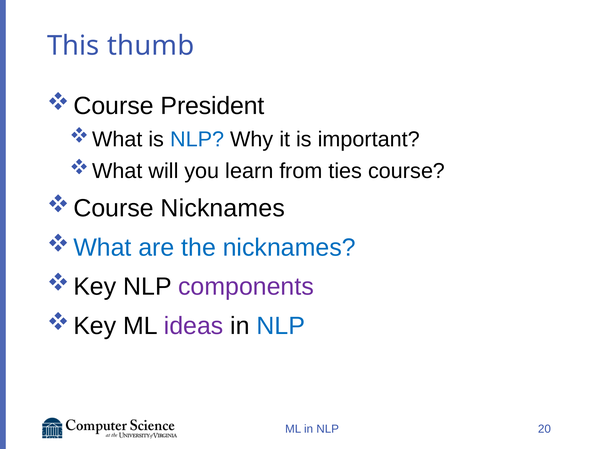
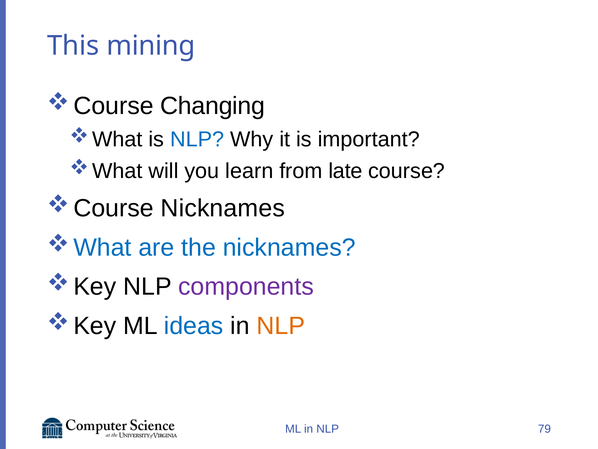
thumb: thumb -> mining (151, 46)
President: President -> Changing (213, 106)
ties: ties -> late (345, 171)
ideas colour: purple -> blue (194, 325)
NLP colour: blue -> orange (281, 325)
20: 20 -> 79 (544, 428)
